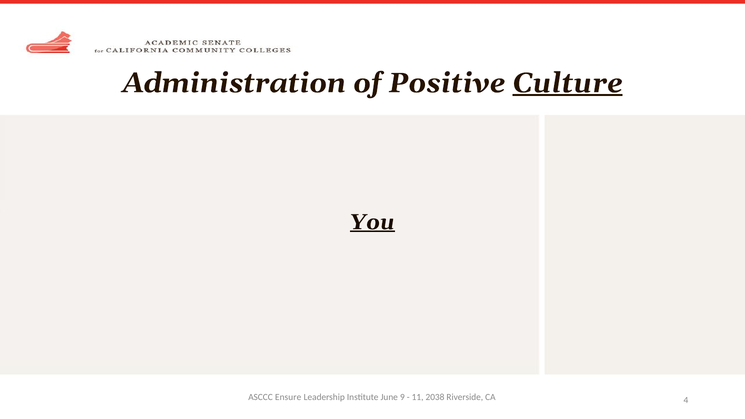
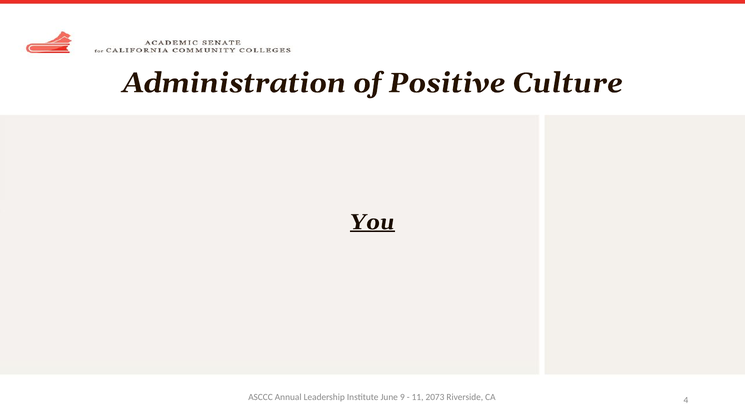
Culture underline: present -> none (568, 83)
Ensure: Ensure -> Annual (288, 397)
2038: 2038 -> 2073 (435, 397)
